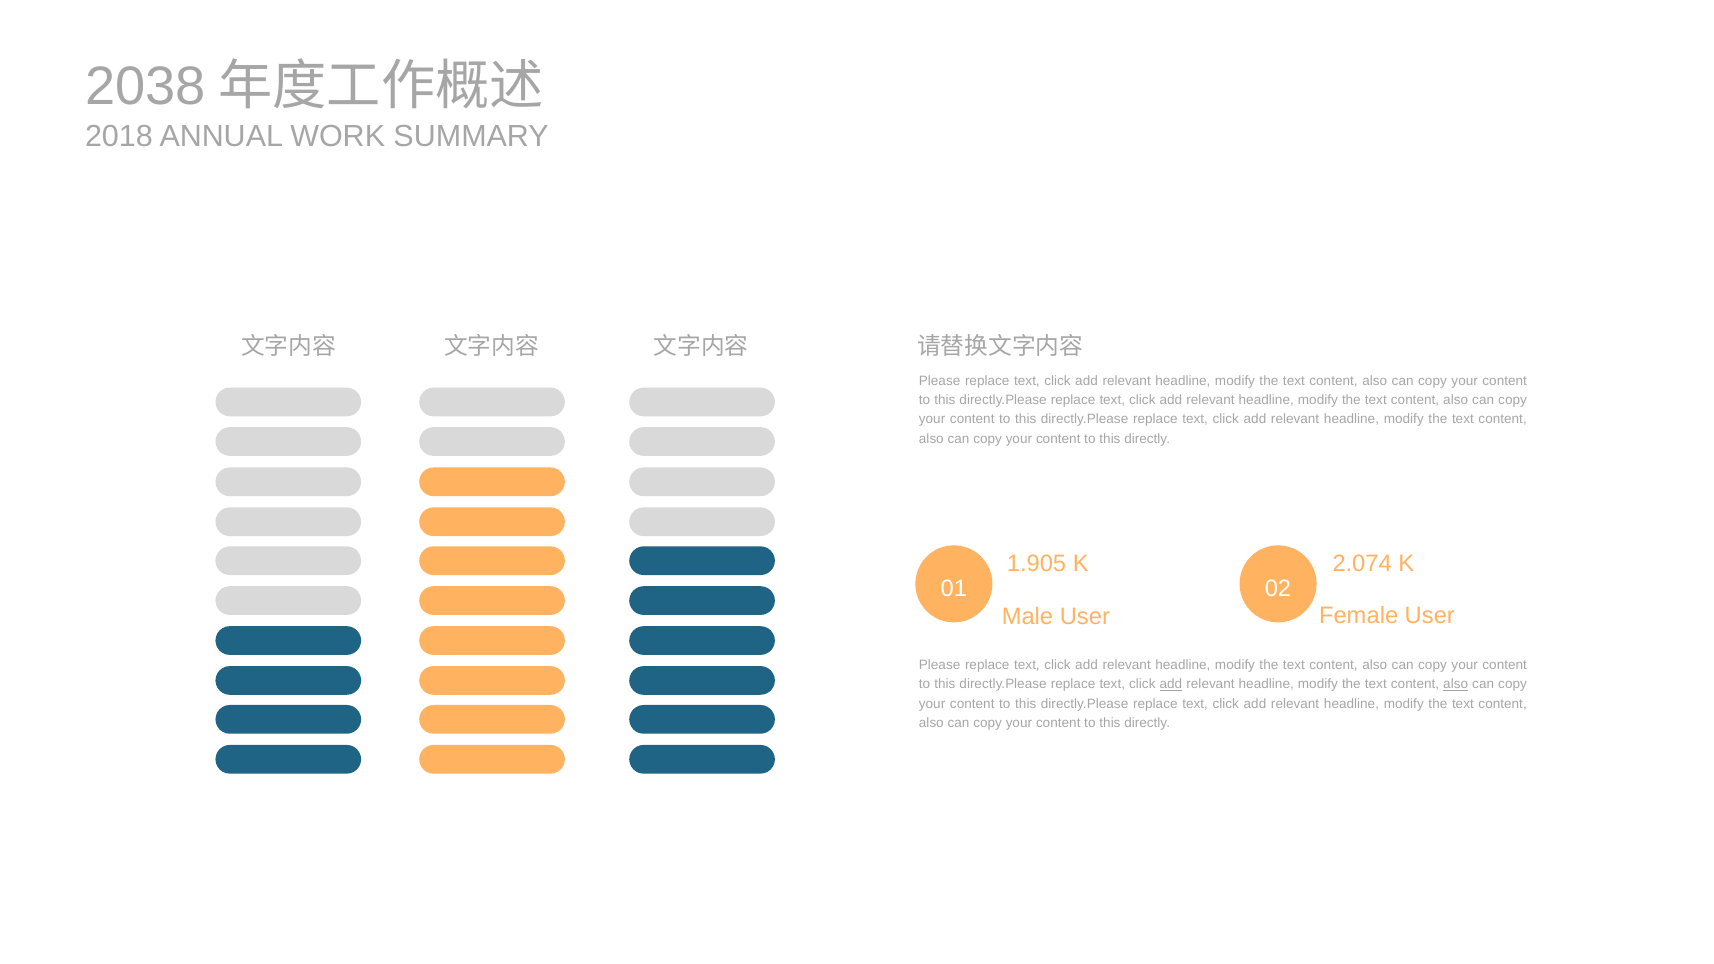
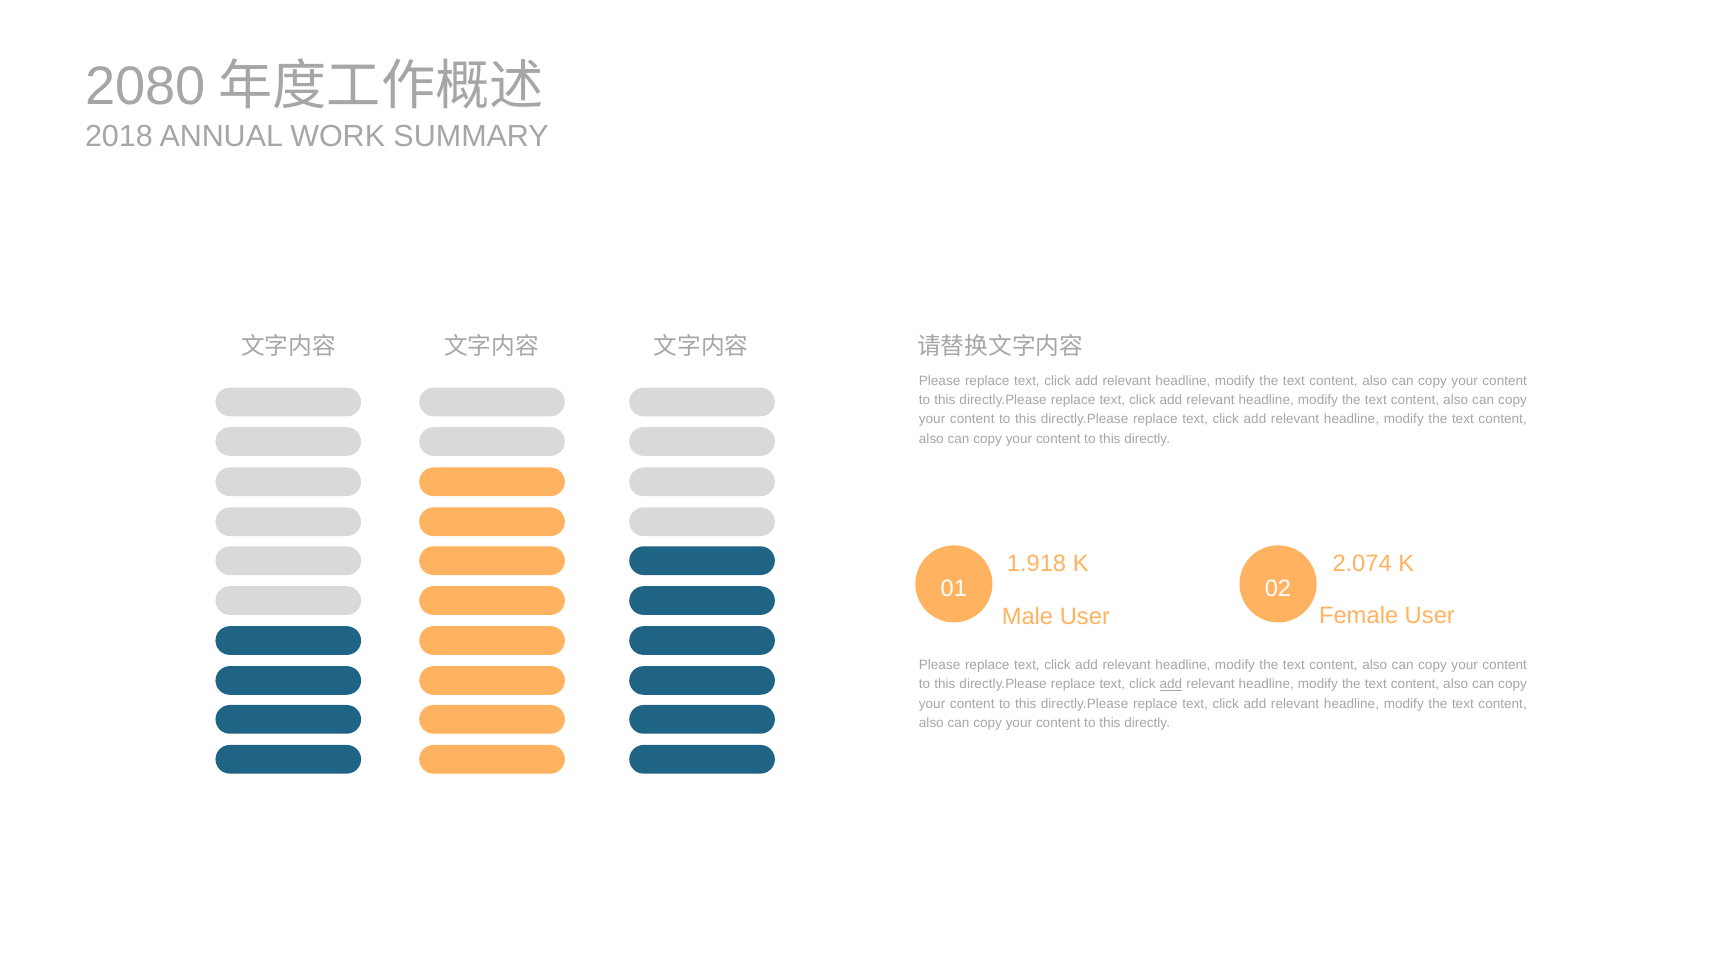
2038: 2038 -> 2080 (145, 86)
1.905: 1.905 -> 1.918 (1037, 563)
also underline: present -> none (1456, 684)
